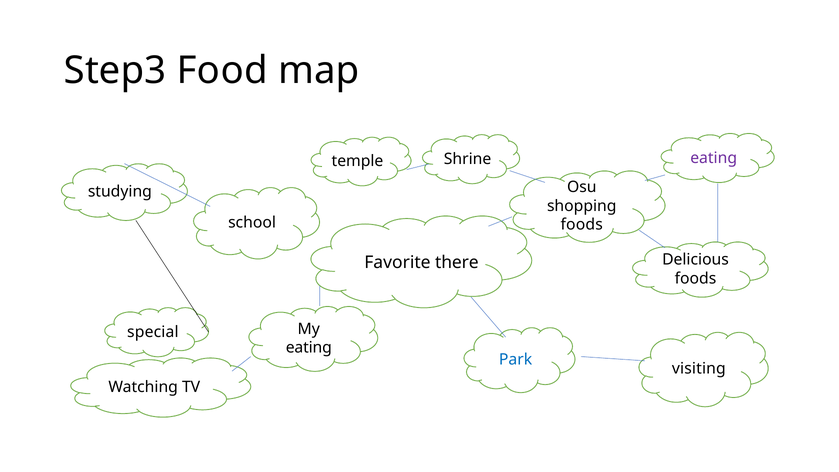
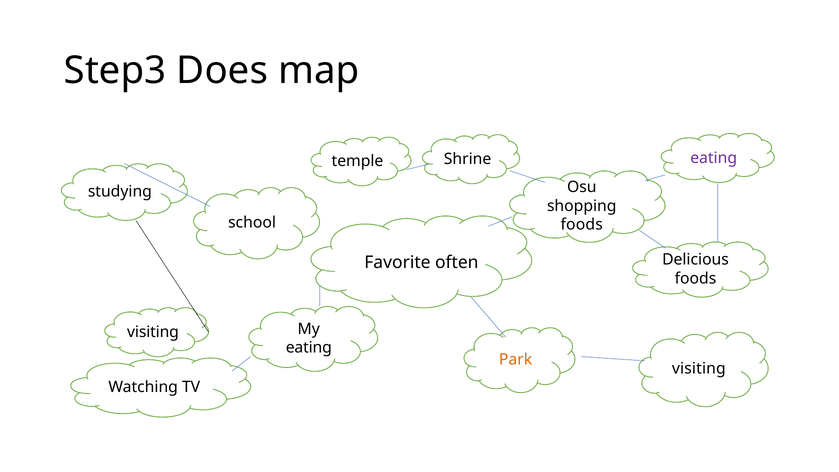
Food: Food -> Does (222, 70)
there: there -> often (457, 263)
special: special -> visiting (153, 332)
Park colour: blue -> orange (516, 359)
